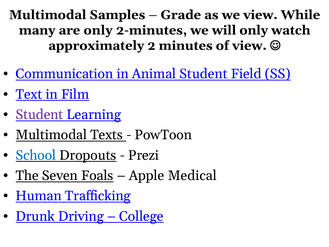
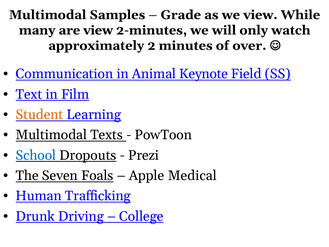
are only: only -> view (98, 30)
of view: view -> over (249, 46)
Animal Student: Student -> Keynote (204, 74)
Student colour: purple -> orange (39, 115)
